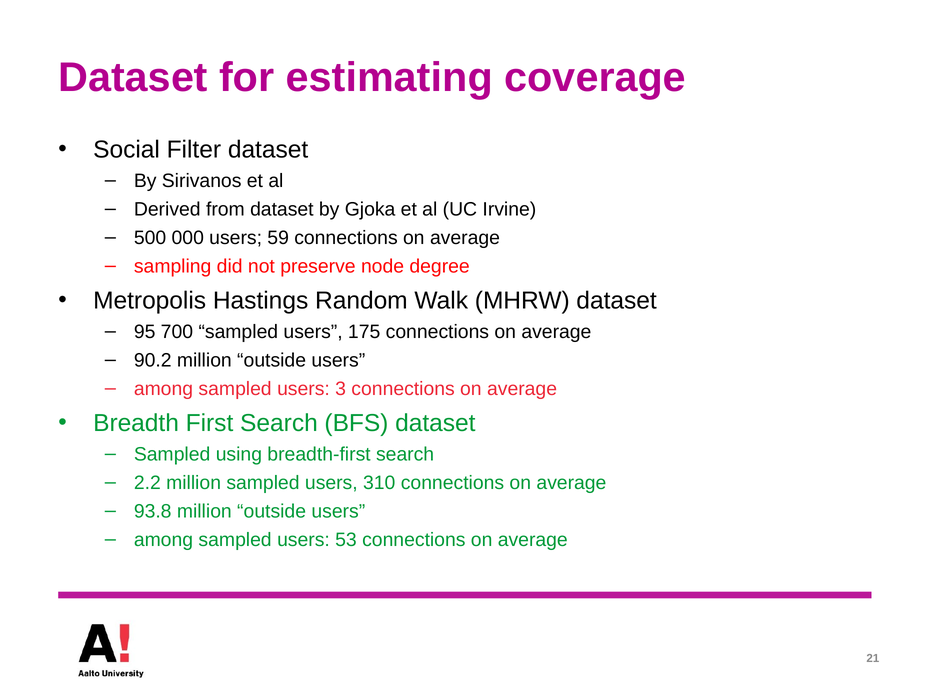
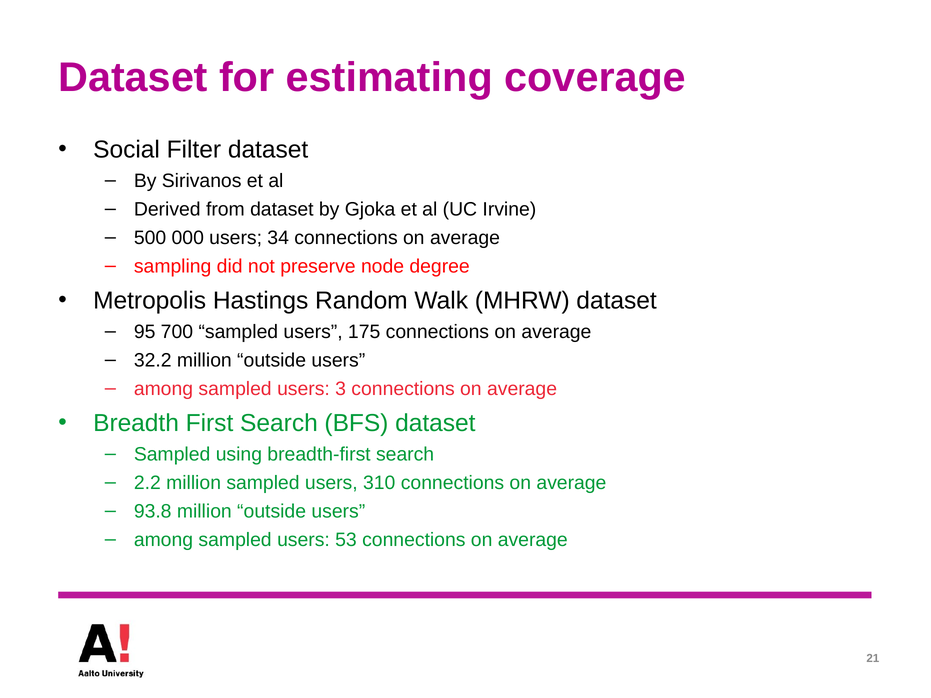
59: 59 -> 34 (278, 238)
90.2: 90.2 -> 32.2 (153, 360)
